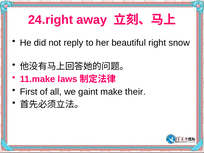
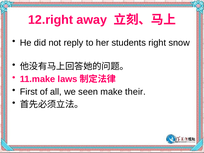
24.right: 24.right -> 12.right (51, 20)
beautiful: beautiful -> students (129, 43)
gaint: gaint -> seen (88, 92)
